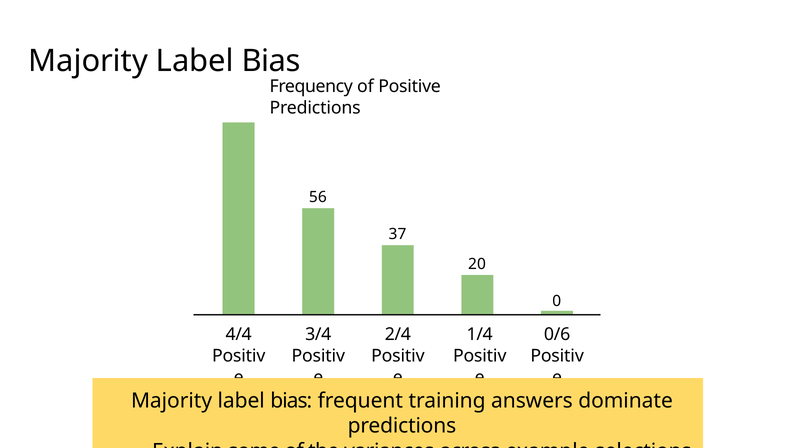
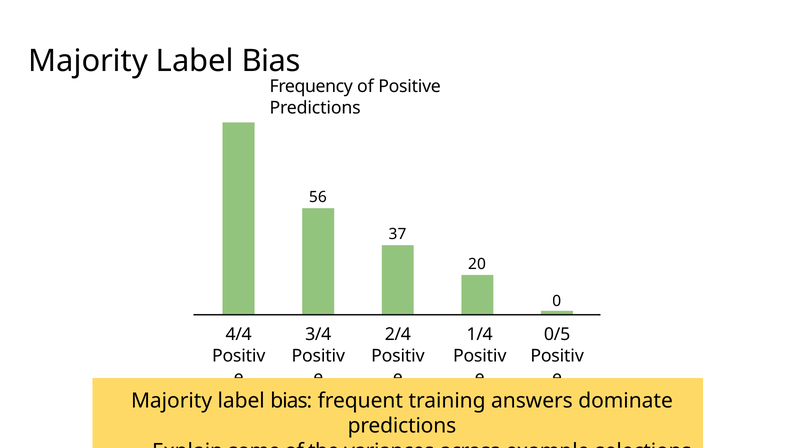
0/6: 0/6 -> 0/5 (557, 334)
